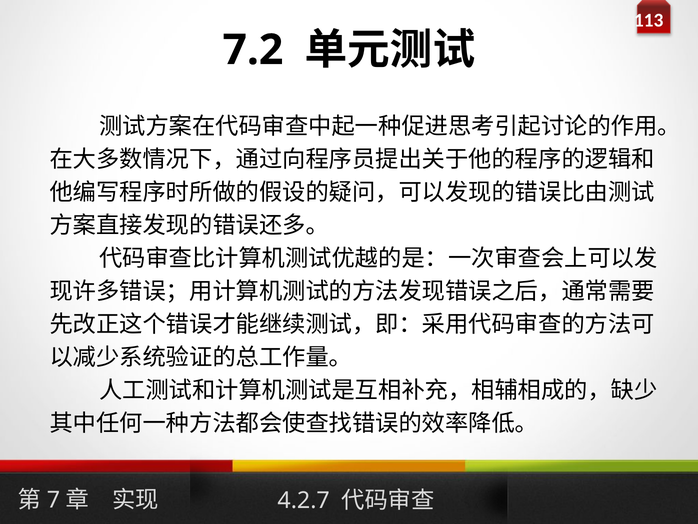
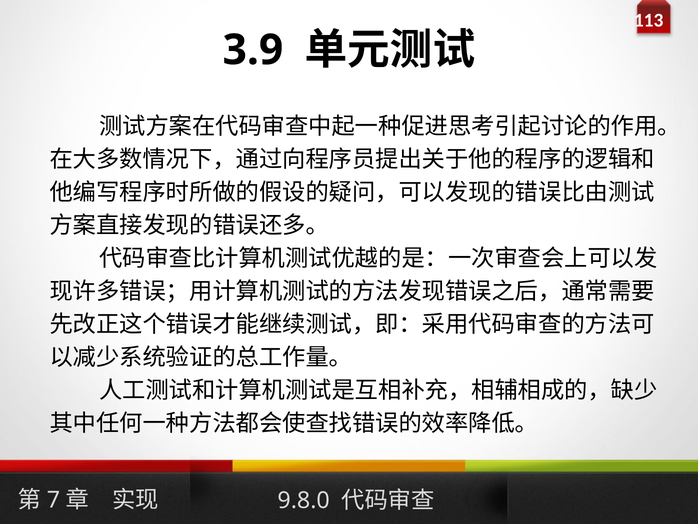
7.2: 7.2 -> 3.9 (253, 50)
4.2.7: 4.2.7 -> 9.8.0 (304, 500)
